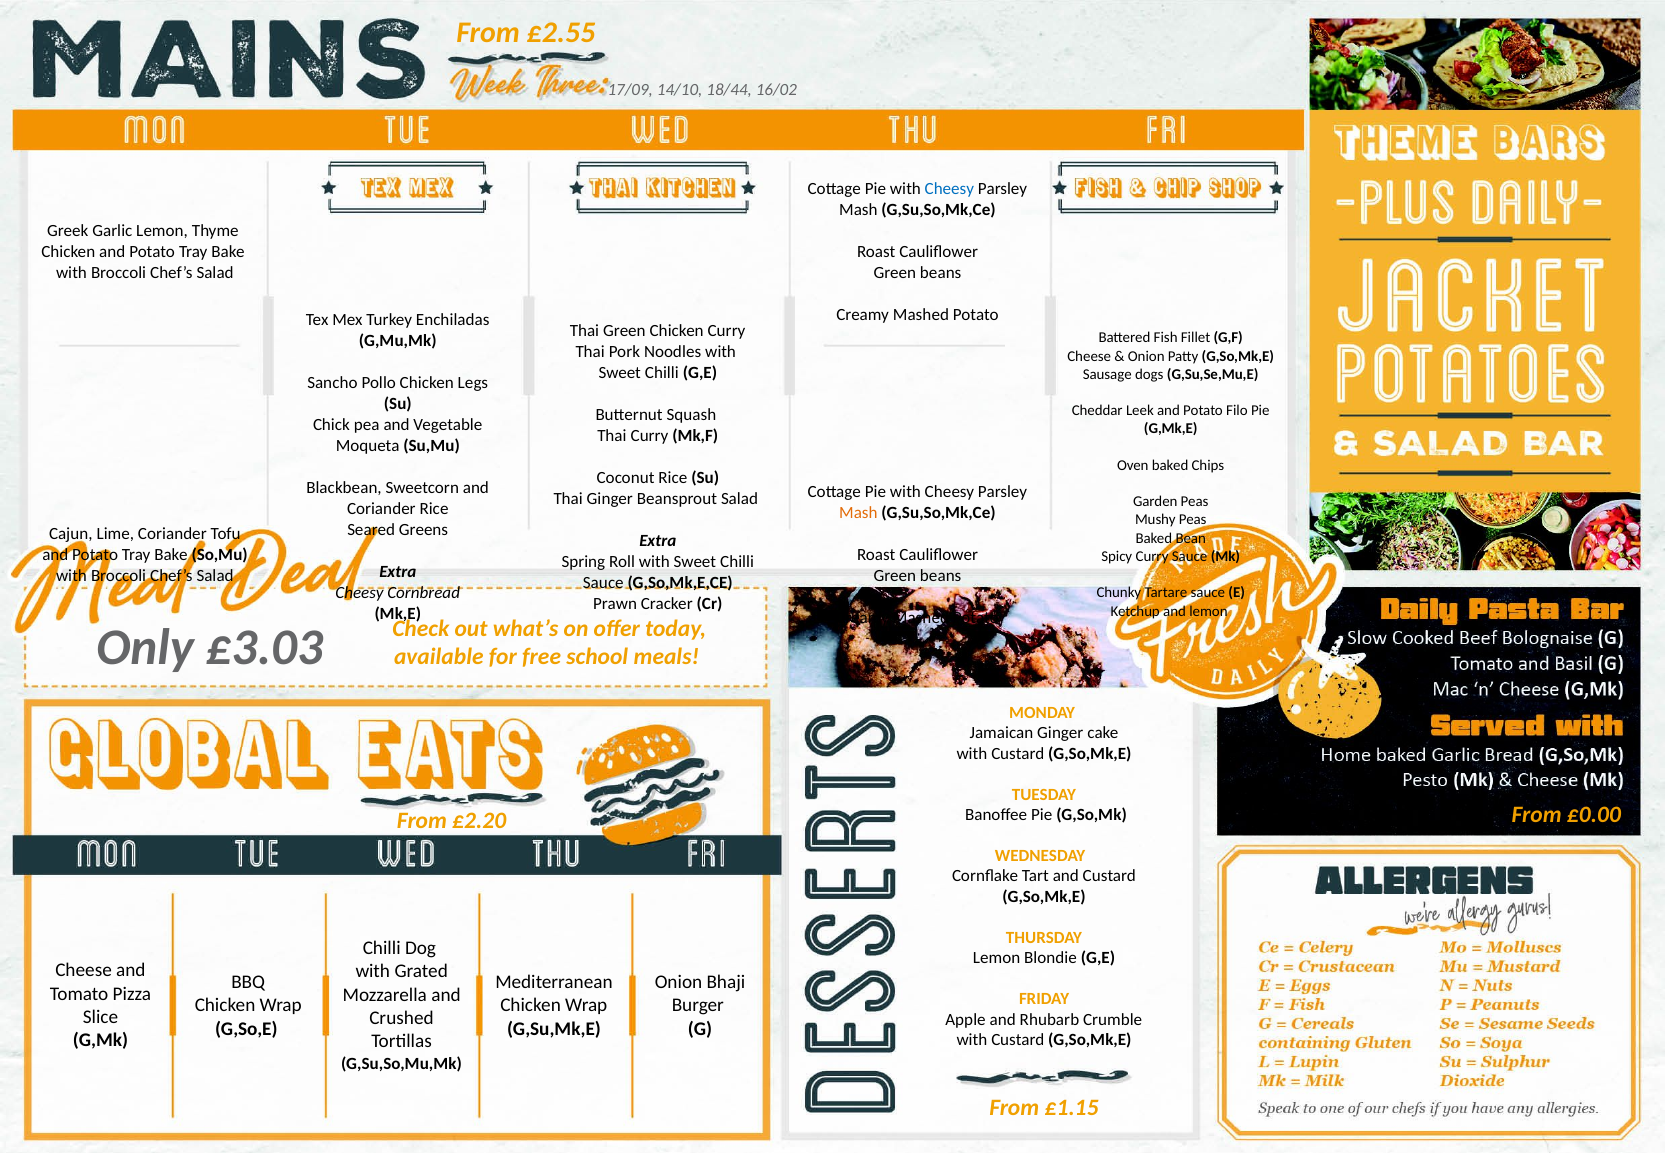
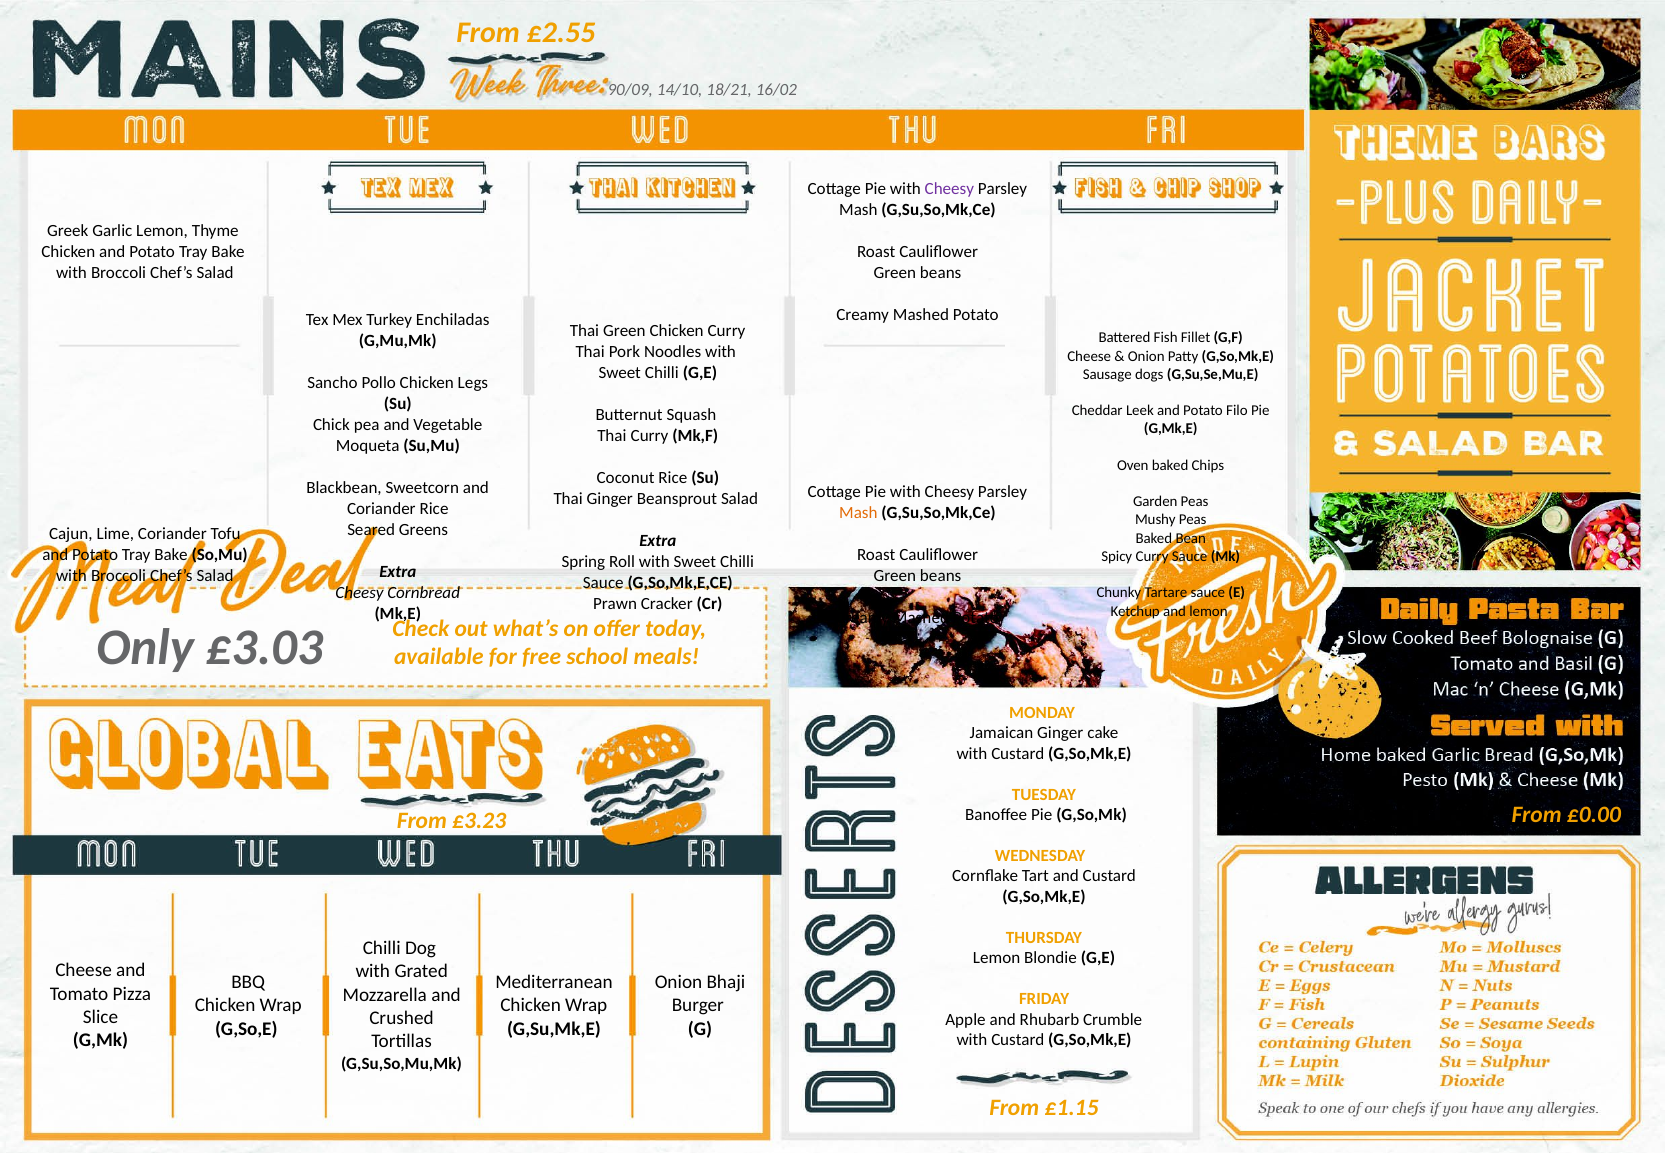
17/09: 17/09 -> 90/09 (630, 90)
18/44: 18/44 -> 18/21 (729, 90)
Cheesy colour: blue -> purple (949, 189)
£2.20: £2.20 -> £3.23 (479, 820)
